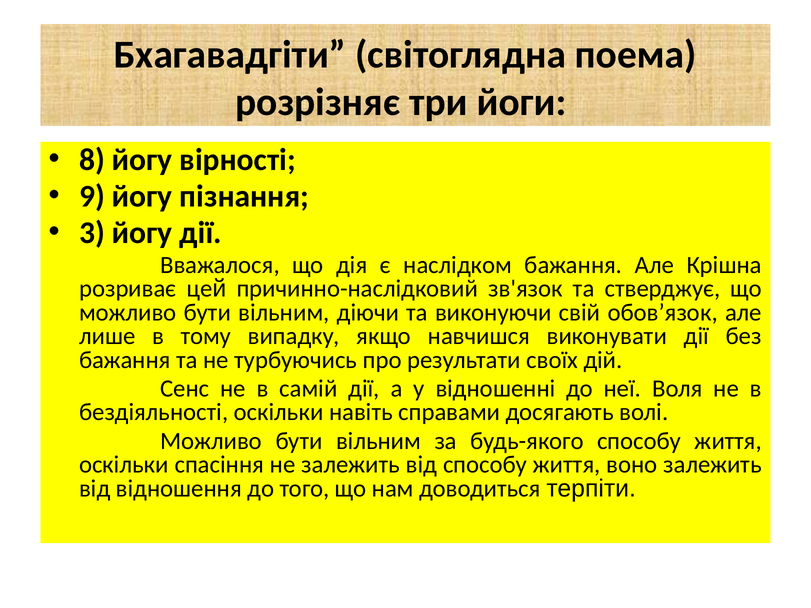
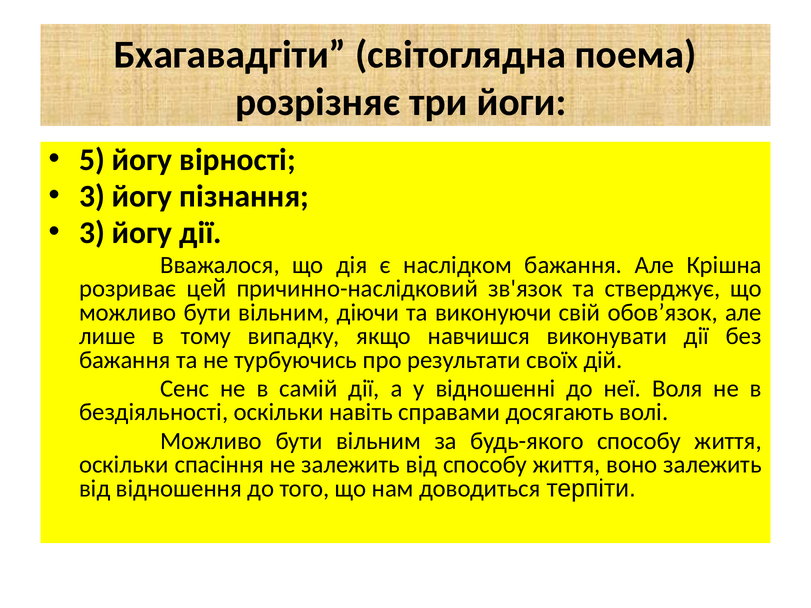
8: 8 -> 5 (92, 160)
9: 9 -> 3 (92, 196)
